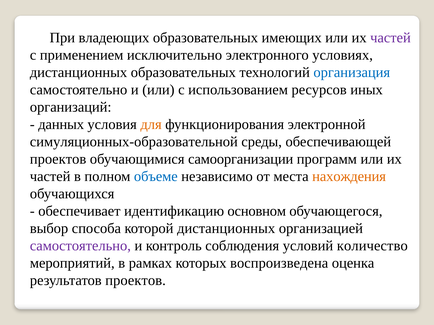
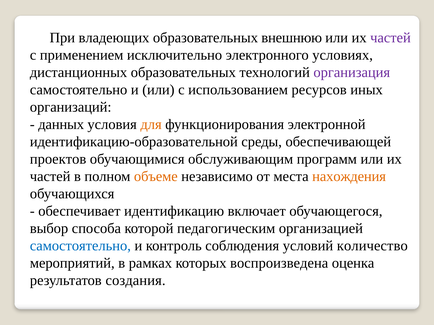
имеющих: имеющих -> внешнюю (292, 38)
организация colour: blue -> purple (352, 73)
симуляционных-образовательной: симуляционных-образовательной -> идентификацию-образовательной (134, 142)
самоорганизации: самоорганизации -> обслуживающим (241, 159)
объеме colour: blue -> orange (156, 177)
основном: основном -> включает (257, 211)
которой дистанционных: дистанционных -> педагогическим (226, 229)
самостоятельно colour: purple -> blue (80, 246)
результатов проектов: проектов -> создания (136, 281)
